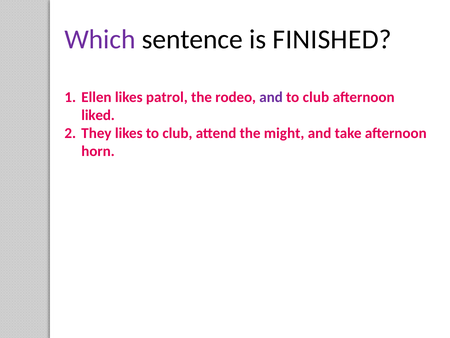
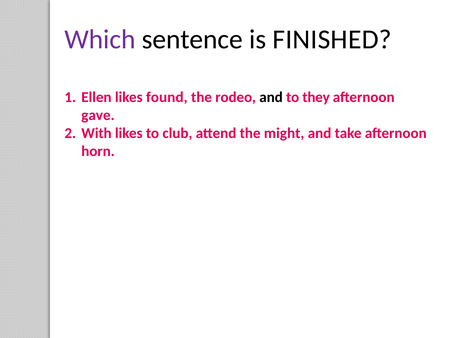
patrol: patrol -> found (167, 97)
and colour: purple -> black (271, 97)
club: club -> they (316, 97)
liked: liked -> gave (98, 115)
They: They -> With (96, 133)
